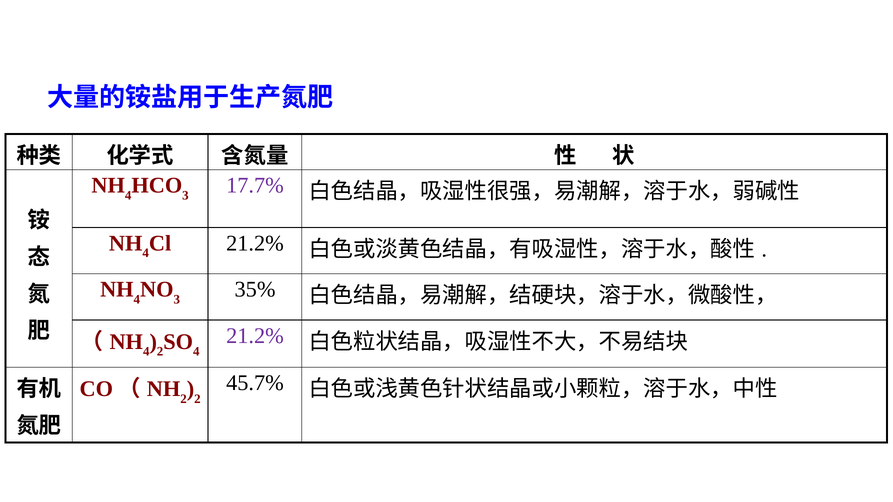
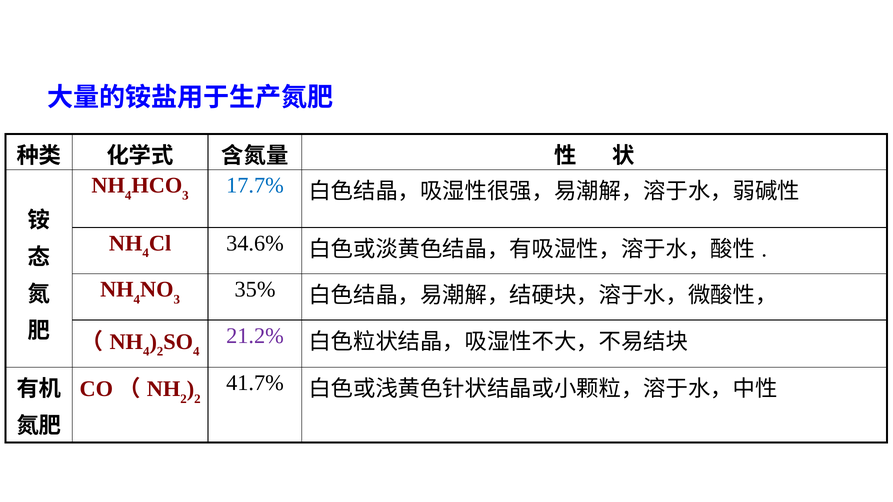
17.7% colour: purple -> blue (255, 186)
21.2%: 21.2% -> 34.6% (255, 243)
45.7%: 45.7% -> 41.7% (255, 383)
